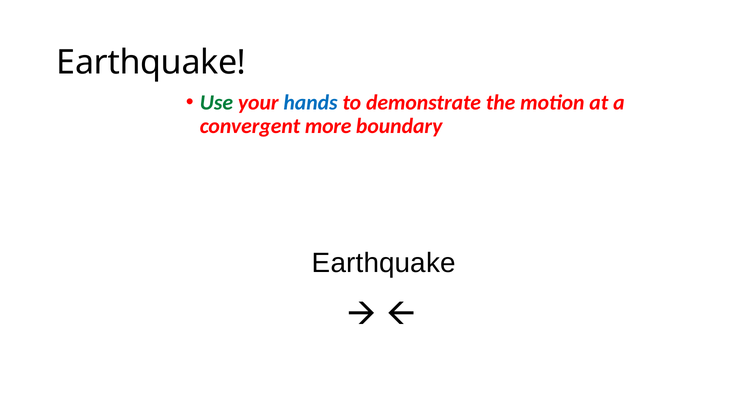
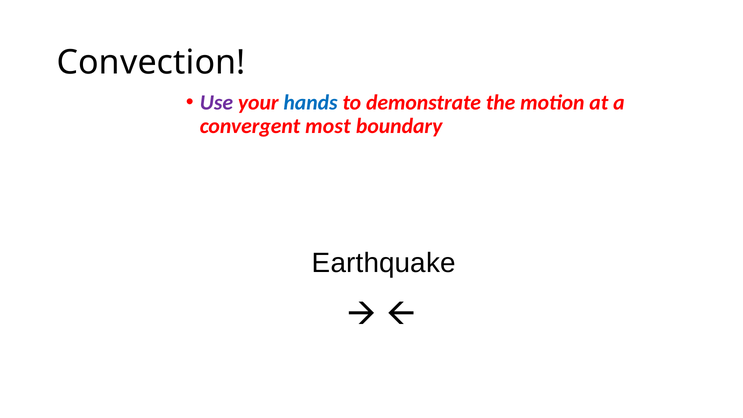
Earthquake: Earthquake -> Convection (151, 62)
Use colour: green -> purple (216, 103)
more: more -> most (328, 126)
